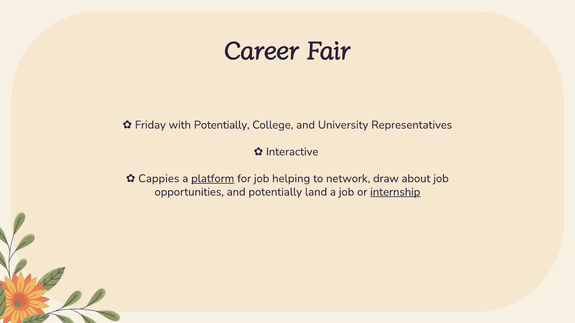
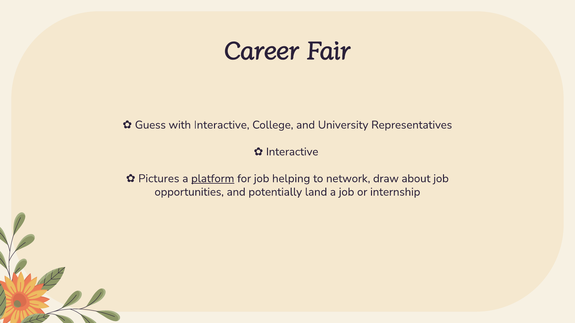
Friday: Friday -> Guess (150, 125)
with Potentially: Potentially -> Interactive (222, 125)
Cappies: Cappies -> Pictures (159, 179)
internship underline: present -> none (395, 192)
